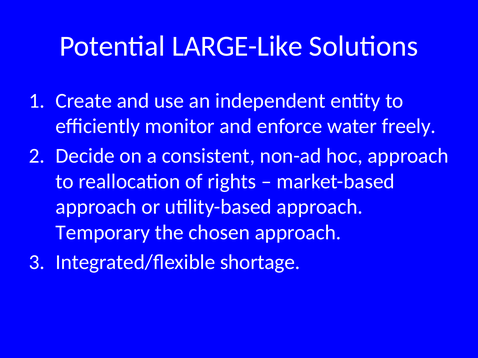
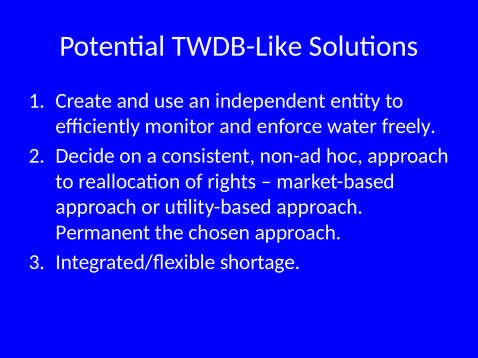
LARGE-Like: LARGE-Like -> TWDB-Like (237, 46)
Temporary: Temporary -> Permanent (103, 233)
